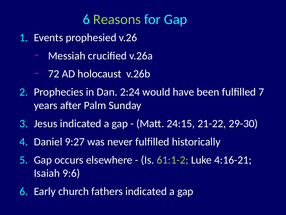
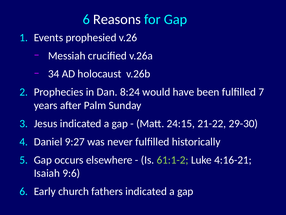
Reasons colour: light green -> white (117, 19)
72: 72 -> 34 (54, 74)
2:24: 2:24 -> 8:24 (130, 92)
